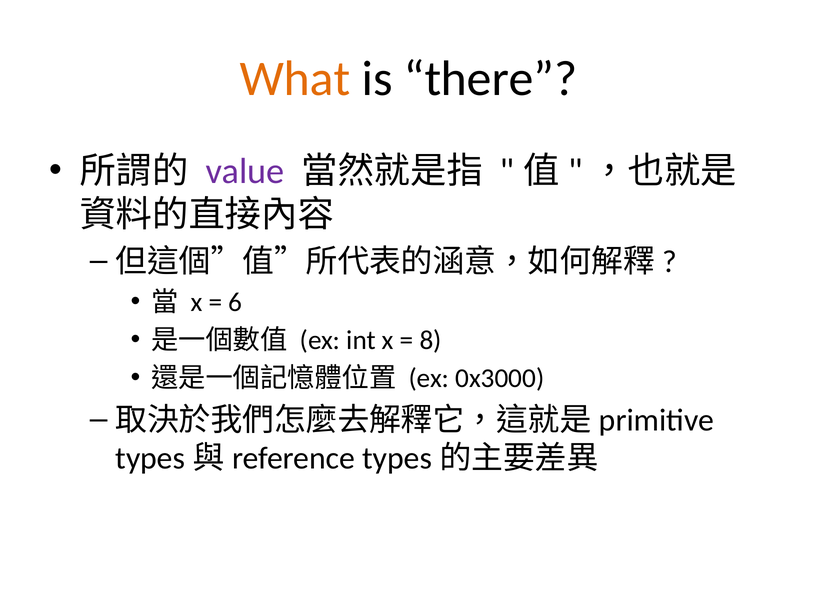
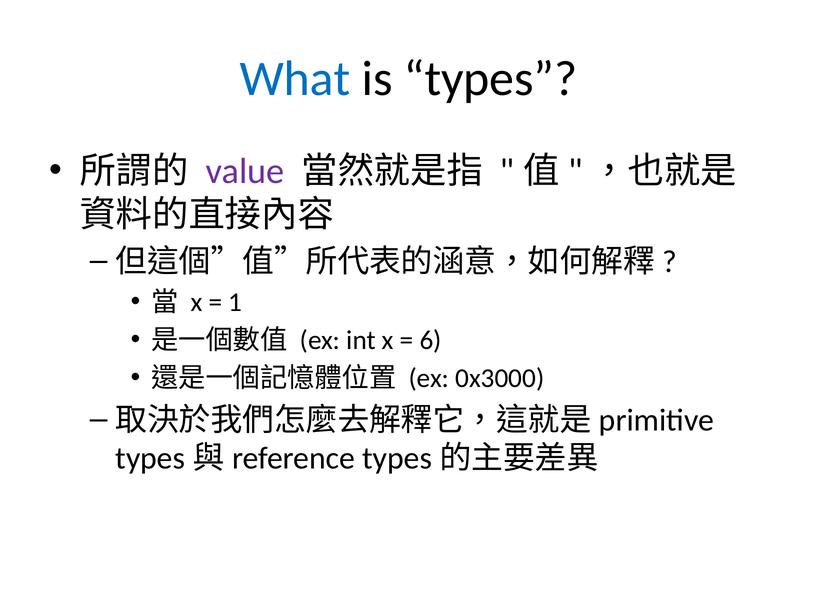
What colour: orange -> blue (295, 79)
there: there -> types (490, 79)
6: 6 -> 1 (235, 302)
8: 8 -> 6 (431, 341)
